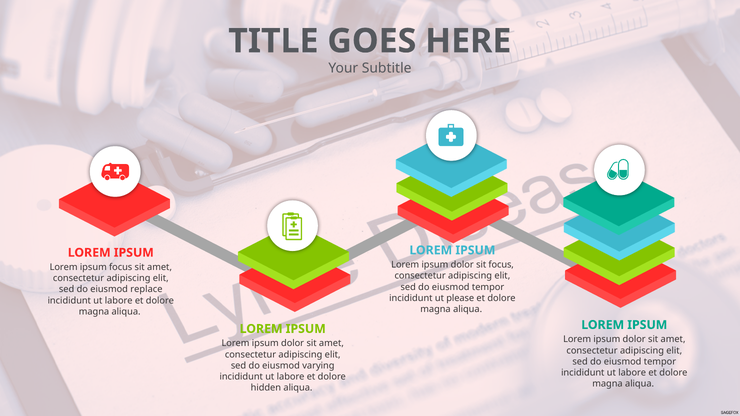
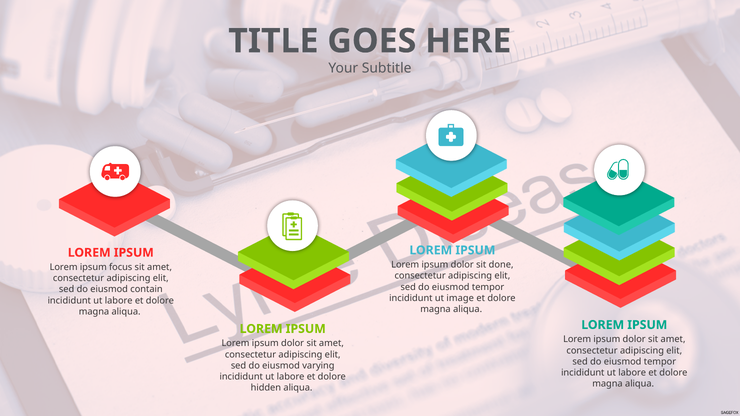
sit focus: focus -> done (501, 265)
replace: replace -> contain (146, 290)
please: please -> image (460, 298)
